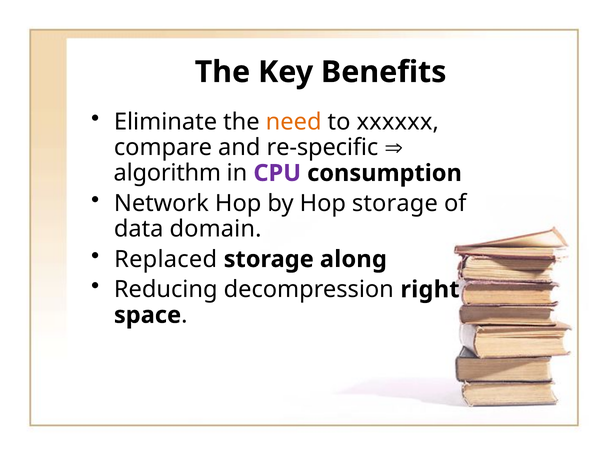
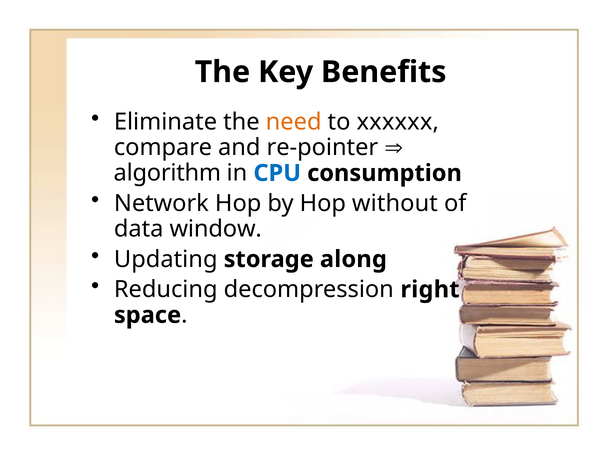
re-specific: re-specific -> re-pointer (322, 148)
CPU colour: purple -> blue (277, 173)
Hop storage: storage -> without (395, 203)
domain: domain -> window (216, 229)
Replaced: Replaced -> Updating (166, 259)
